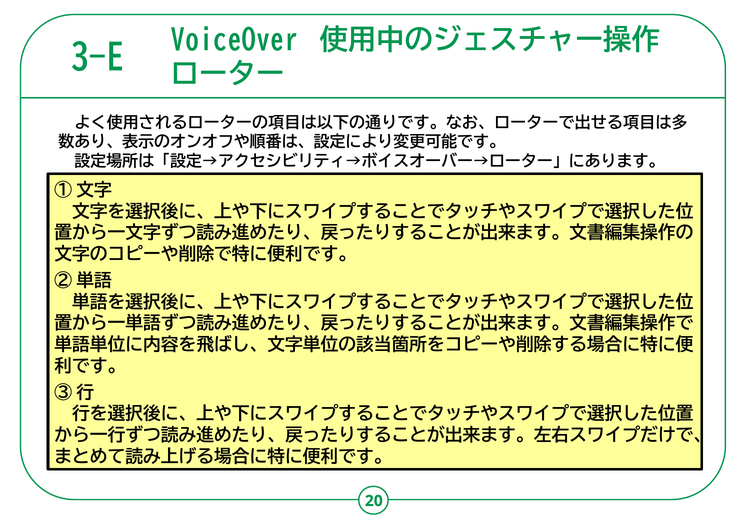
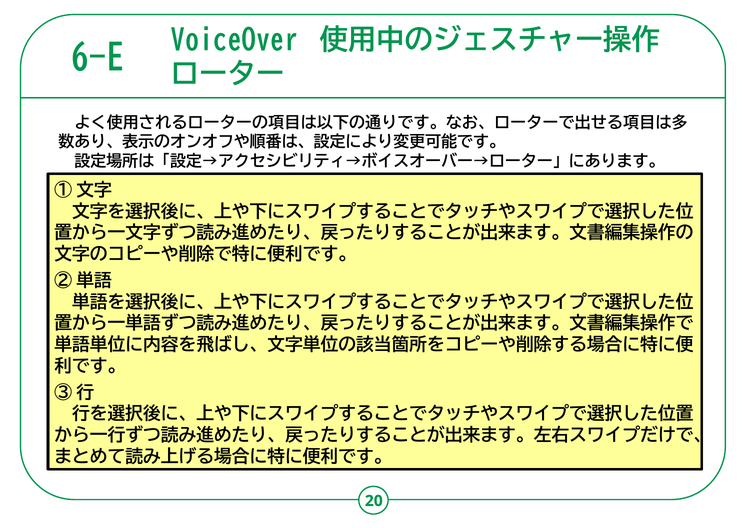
3-E: 3-E -> 6-E (98, 58)
